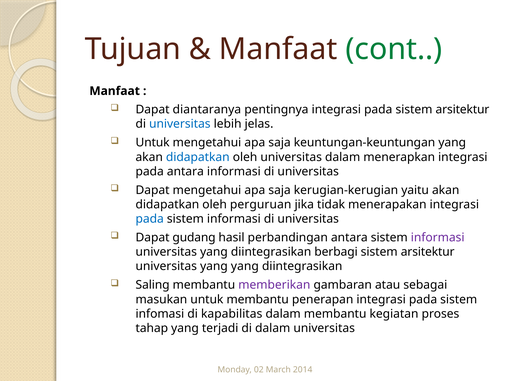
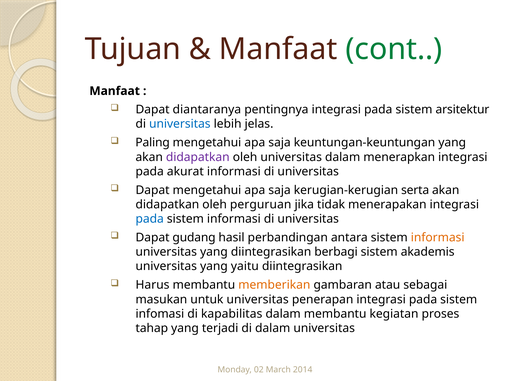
Untuk: Untuk -> Paling (153, 143)
didapatkan colour: blue -> purple (198, 157)
pada antara: antara -> akurat (185, 171)
yaitu: yaitu -> serta (415, 190)
informasi colour: purple -> orange (438, 238)
arsitektur: arsitektur -> akademis (428, 252)
yang yang: yang -> yaitu (245, 266)
Saling: Saling -> Harus (153, 285)
memberikan colour: purple -> orange (274, 285)
untuk membantu: membantu -> universitas (258, 299)
